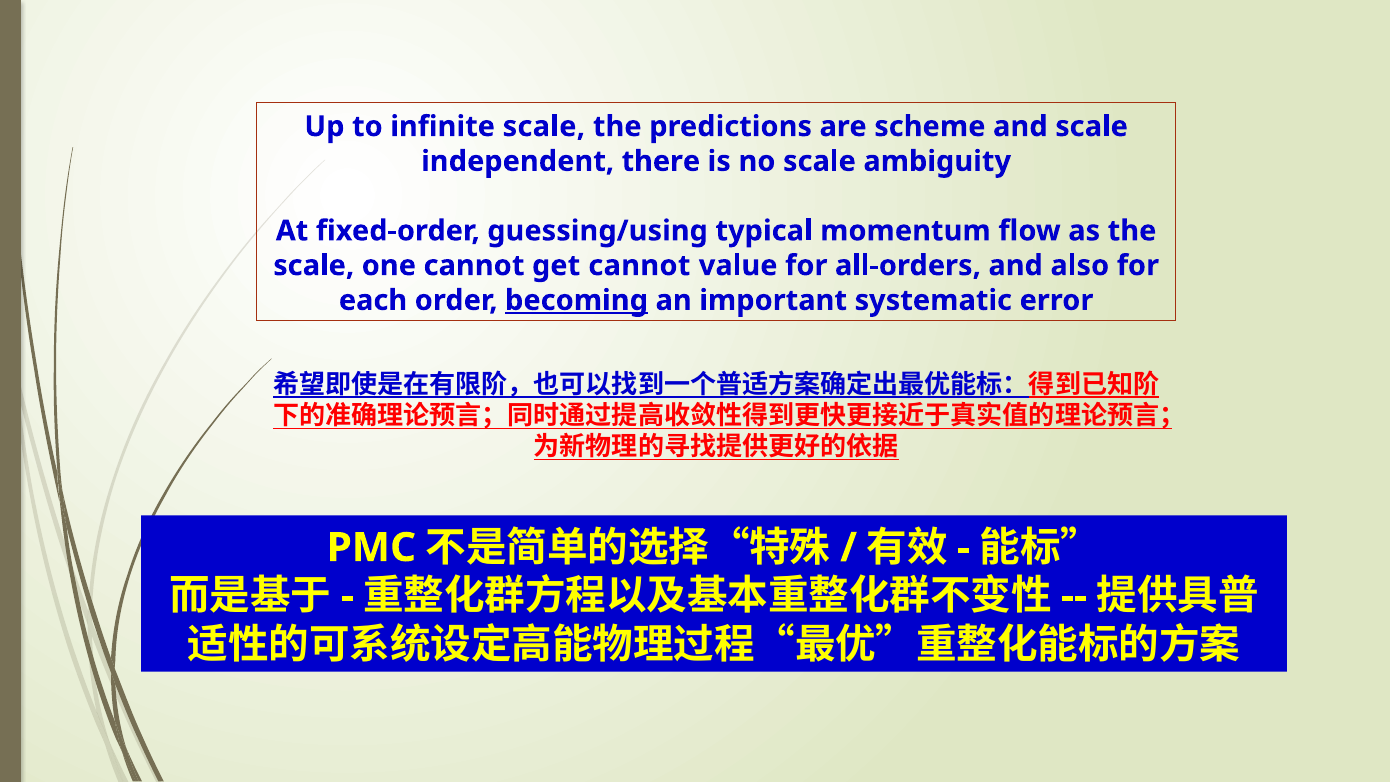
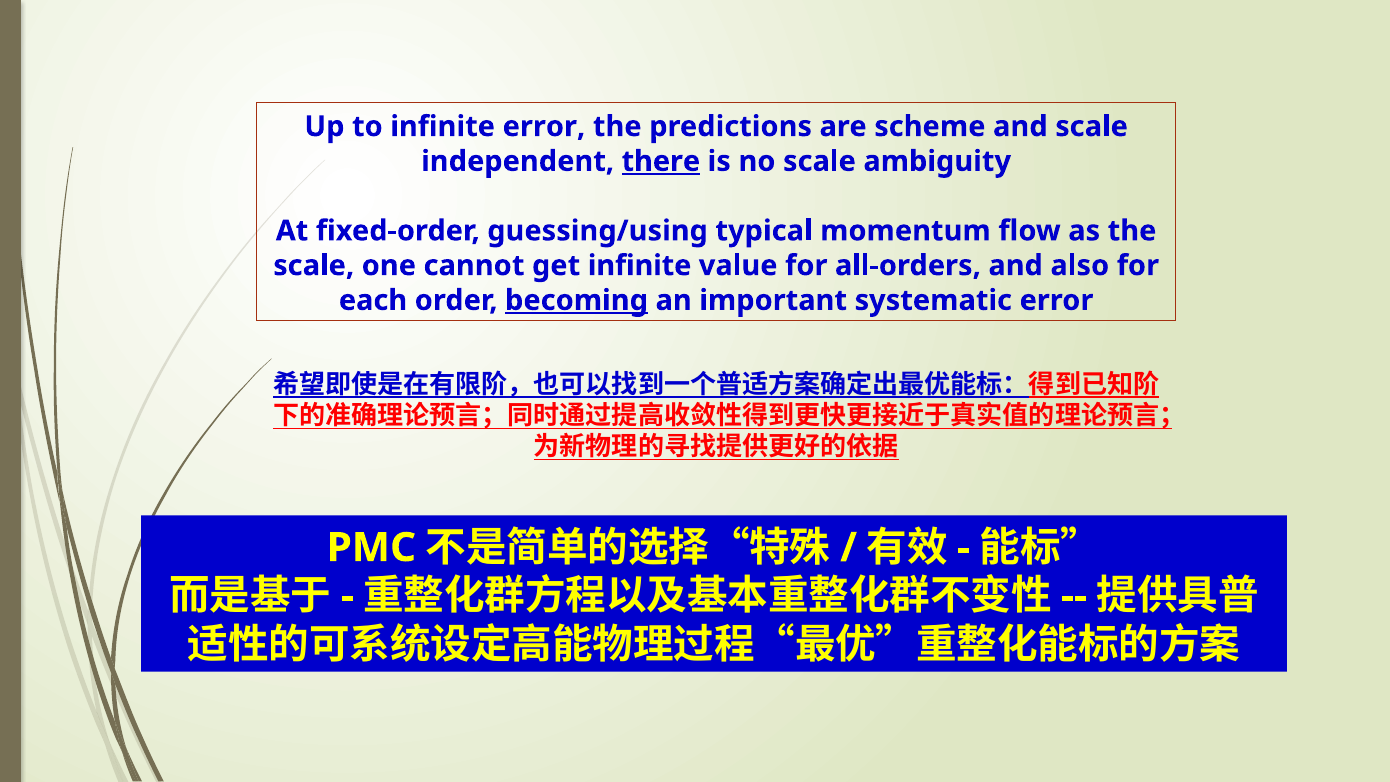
infinite scale: scale -> error (544, 127)
there underline: none -> present (661, 161)
get cannot: cannot -> infinite (640, 266)
